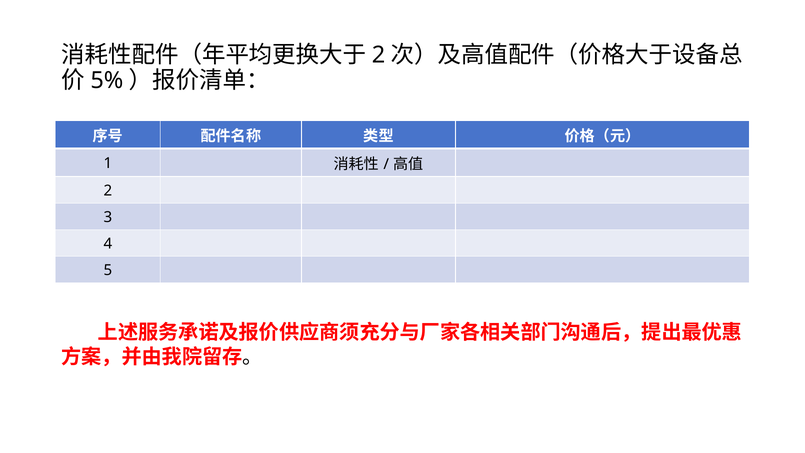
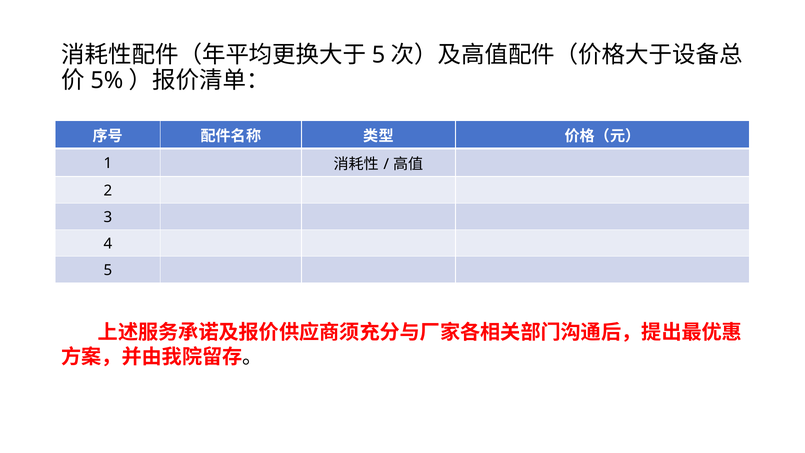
2: 2 -> 5 (379, 55)
